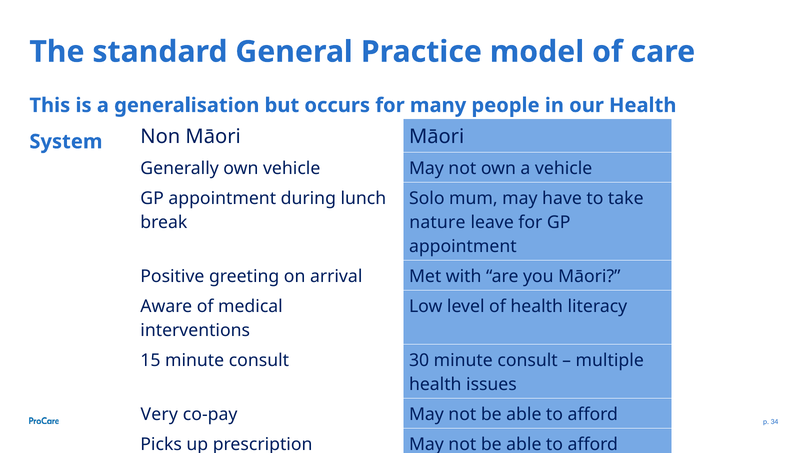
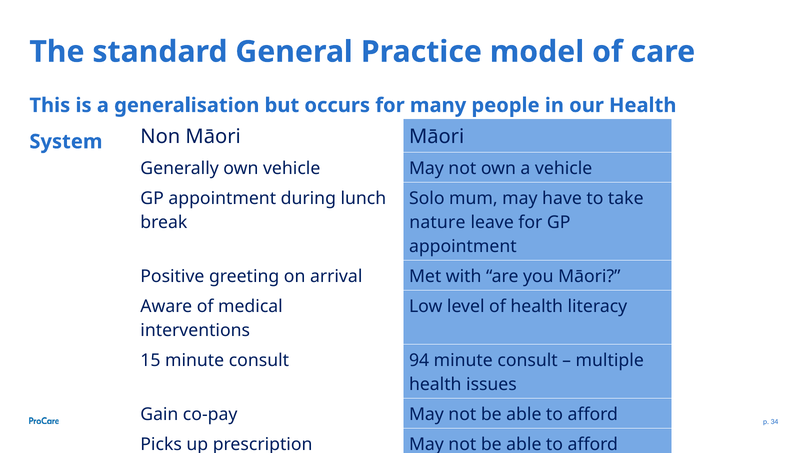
30: 30 -> 94 (419, 361)
Very: Very -> Gain (159, 415)
